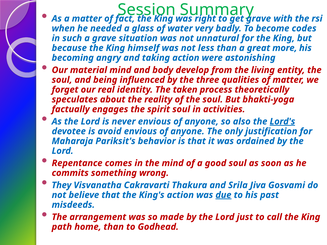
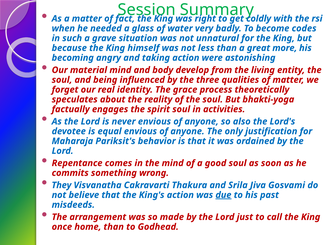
grave: grave -> coldly (259, 19)
taken: taken -> grace (185, 90)
Lord's underline: present -> none (282, 122)
avoid: avoid -> equal (110, 131)
path: path -> once (62, 227)
